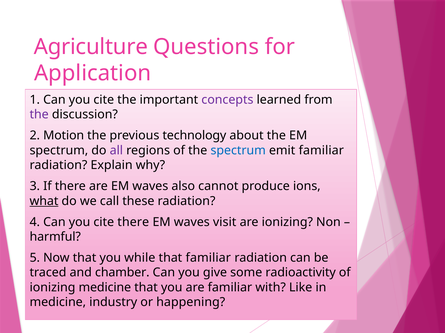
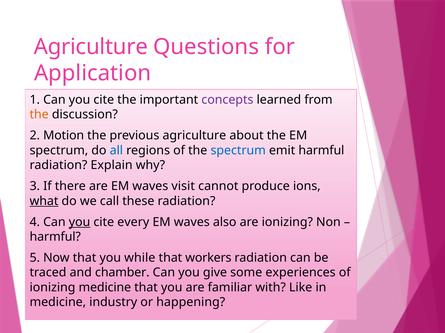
the colour: purple -> orange (39, 115)
previous technology: technology -> agriculture (194, 136)
all colour: purple -> blue (116, 151)
emit familiar: familiar -> harmful (321, 151)
also: also -> visit (183, 187)
you underline: none -> present (80, 222)
cite there: there -> every (133, 222)
visit: visit -> also (225, 222)
that familiar: familiar -> workers (208, 258)
radioactivity: radioactivity -> experiences (301, 273)
